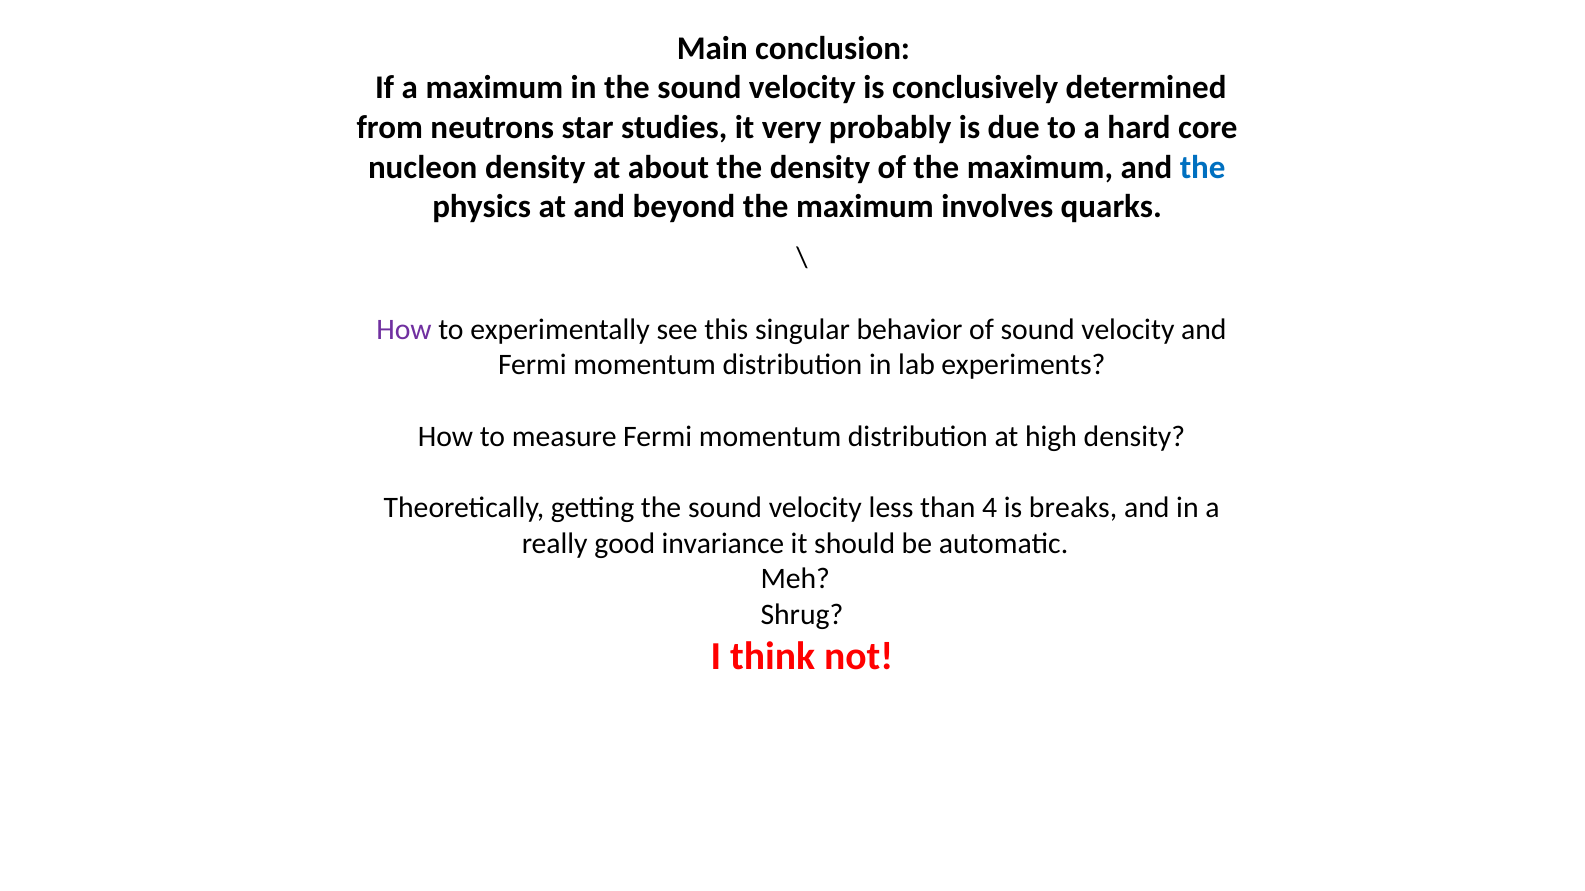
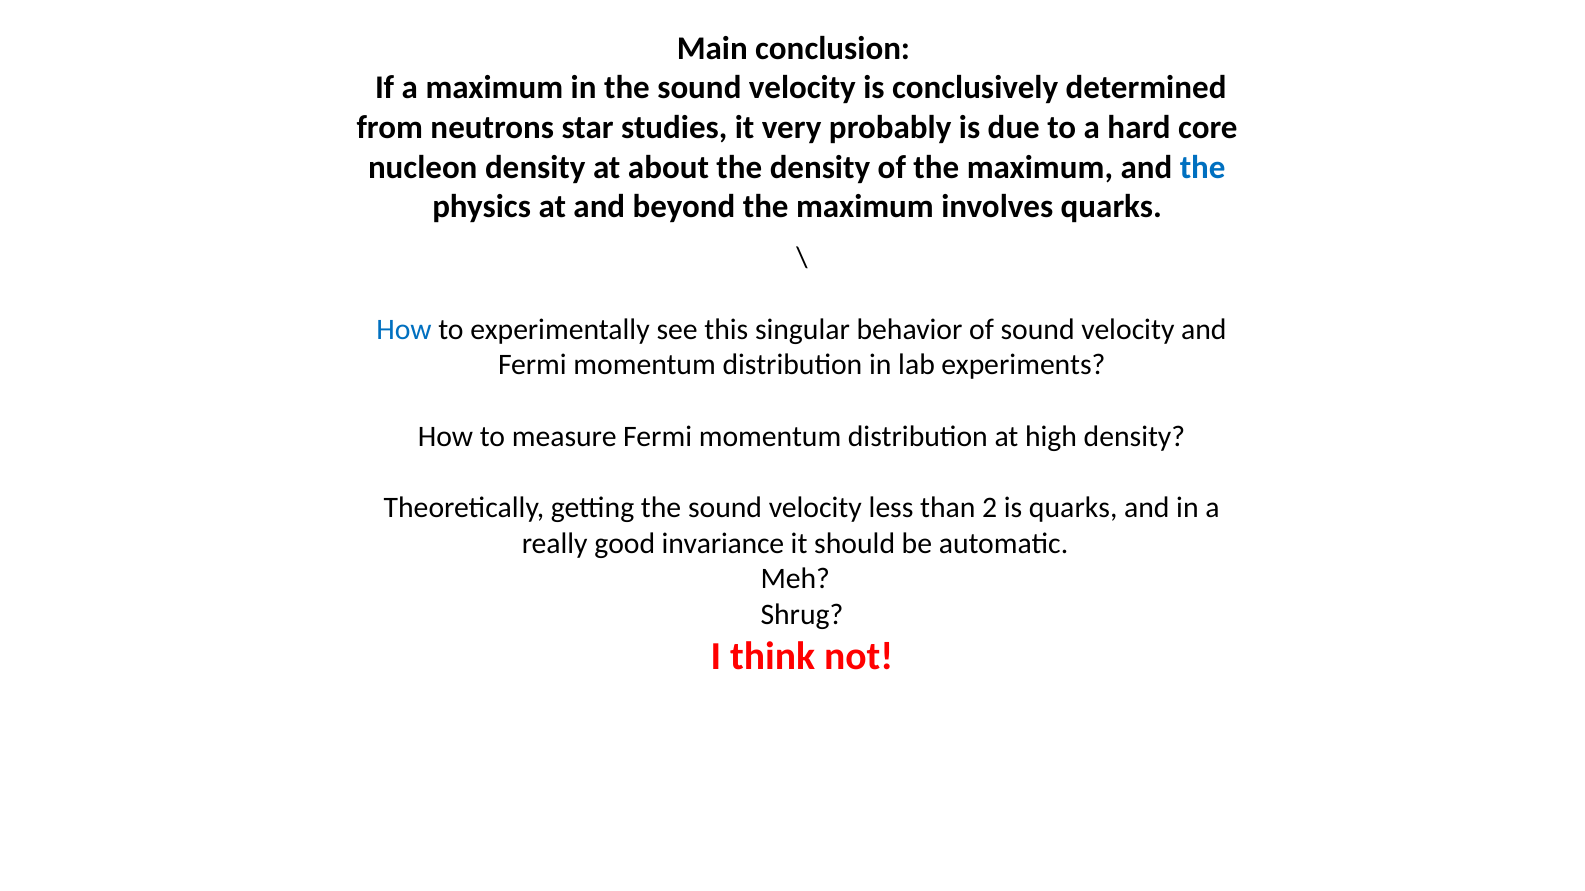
How colour: purple -> blue (404, 330)
4: 4 -> 2 (990, 508)
is breaks: breaks -> quarks (1073, 508)
